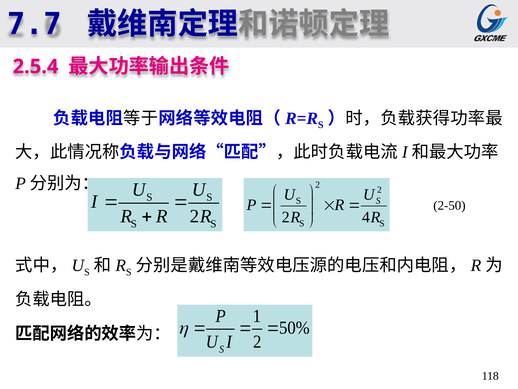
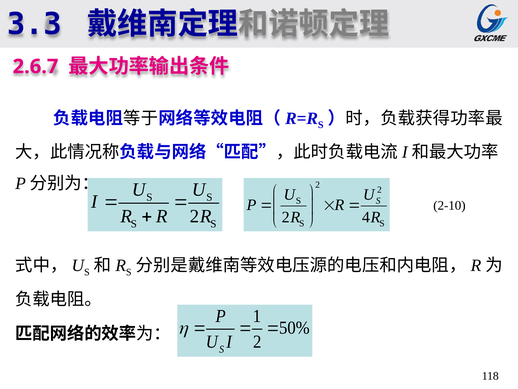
7.7: 7.7 -> 3.3 (34, 24)
2.5.4: 2.5.4 -> 2.6.7 (36, 66)
2-50: 2-50 -> 2-10 (449, 205)
